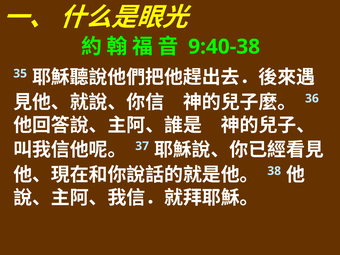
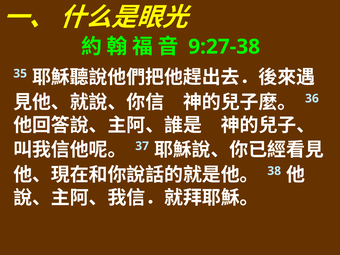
9:40-38: 9:40-38 -> 9:27-38 (224, 47)
